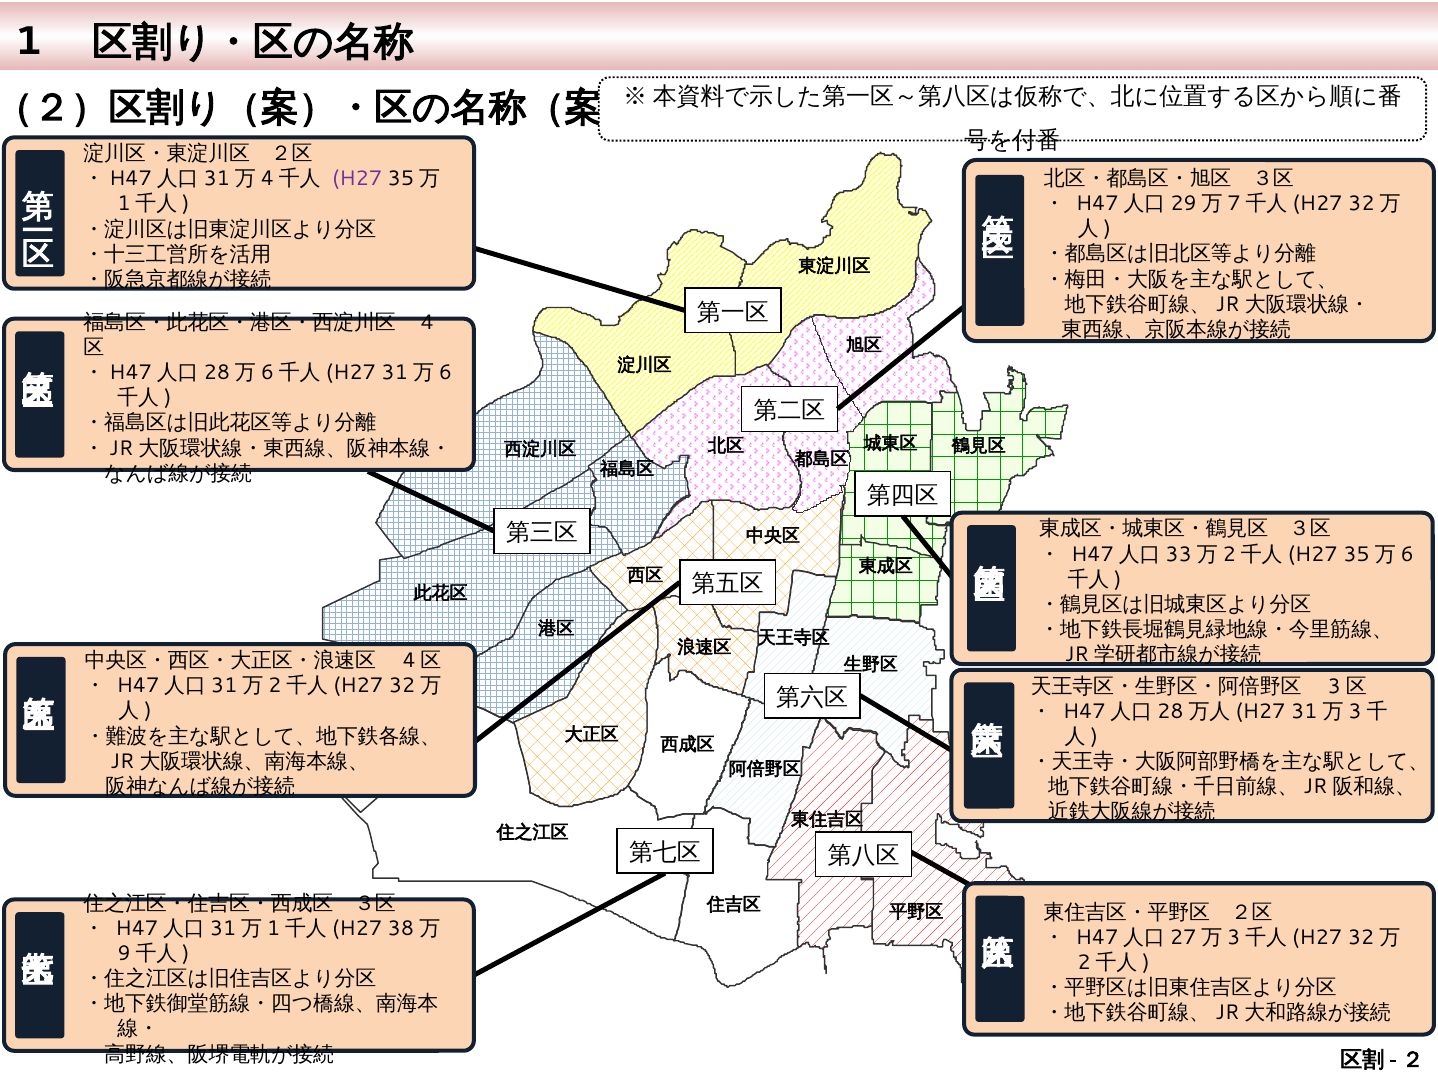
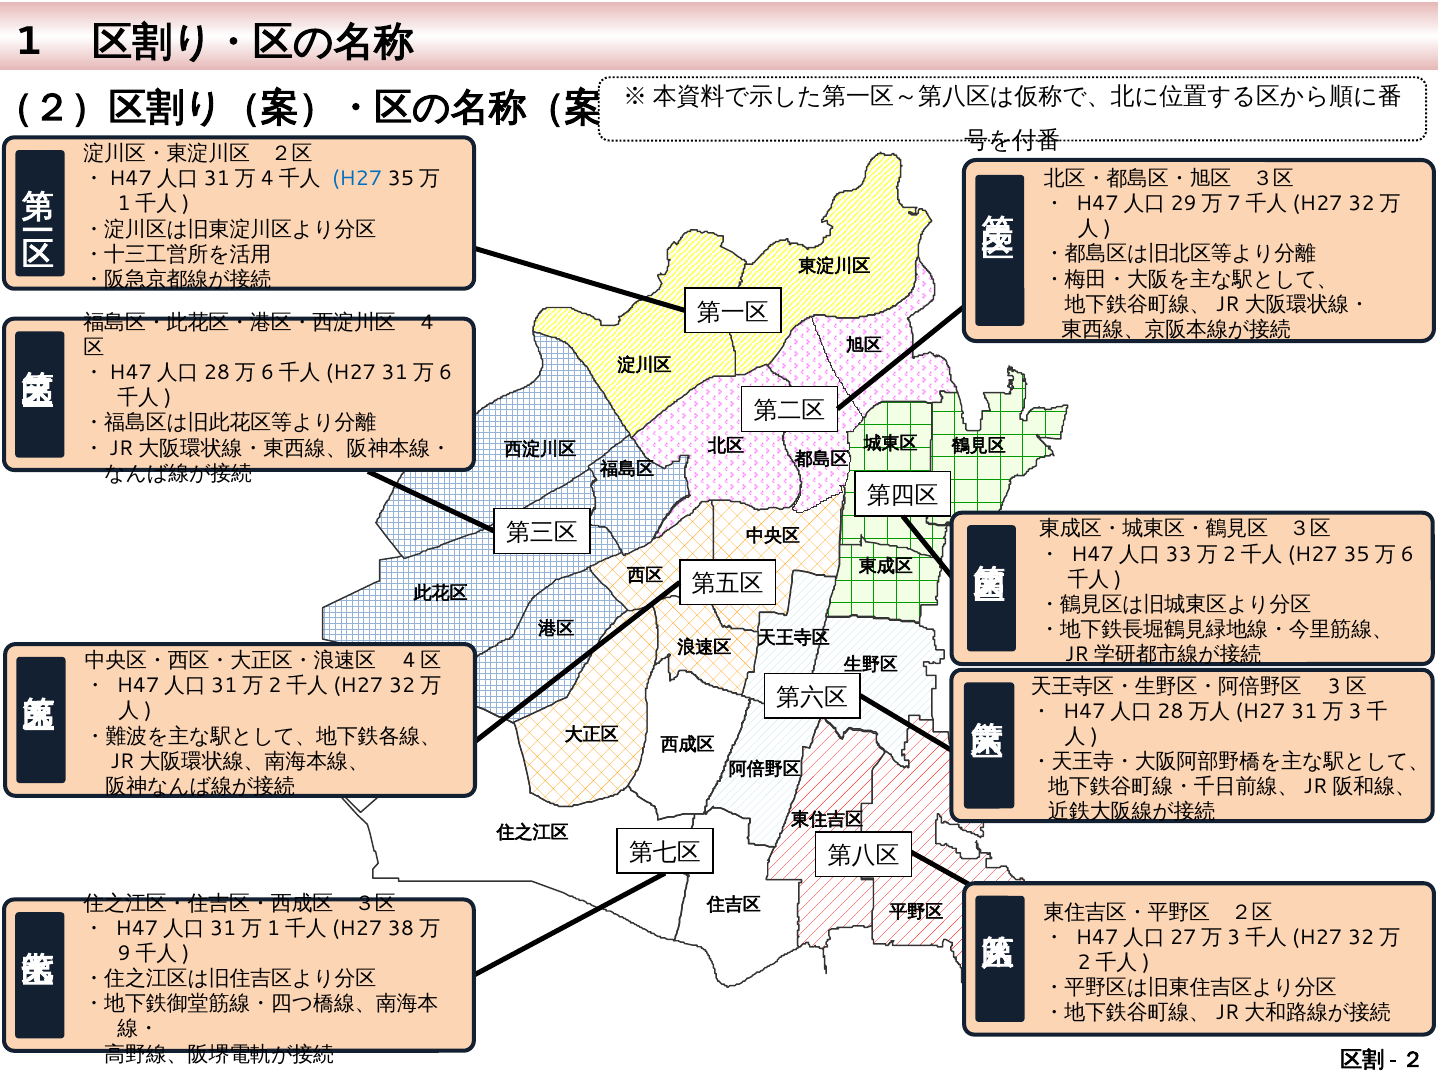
H27 colour: purple -> blue (357, 179)
